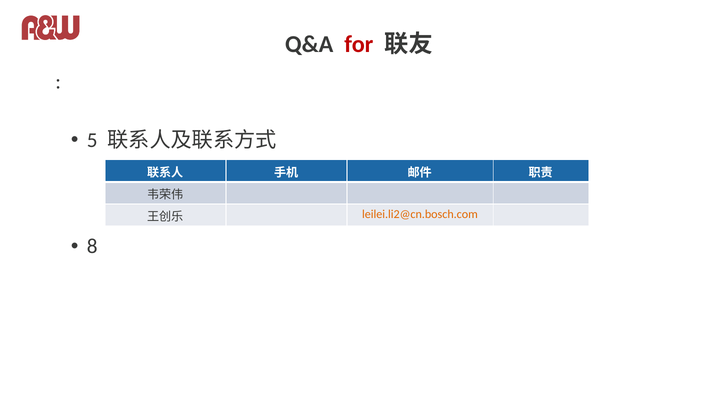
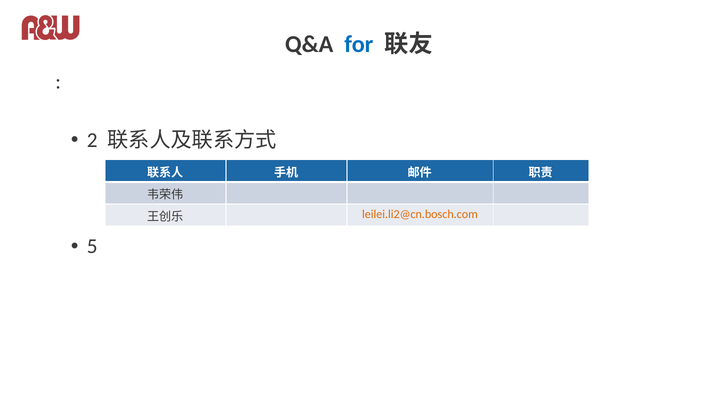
for colour: red -> blue (359, 44)
5: 5 -> 2 (92, 140)
8: 8 -> 5 (92, 247)
